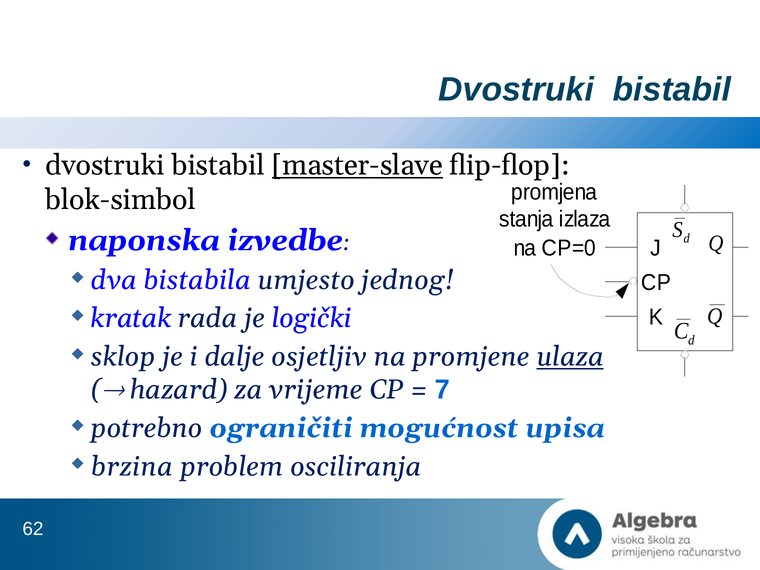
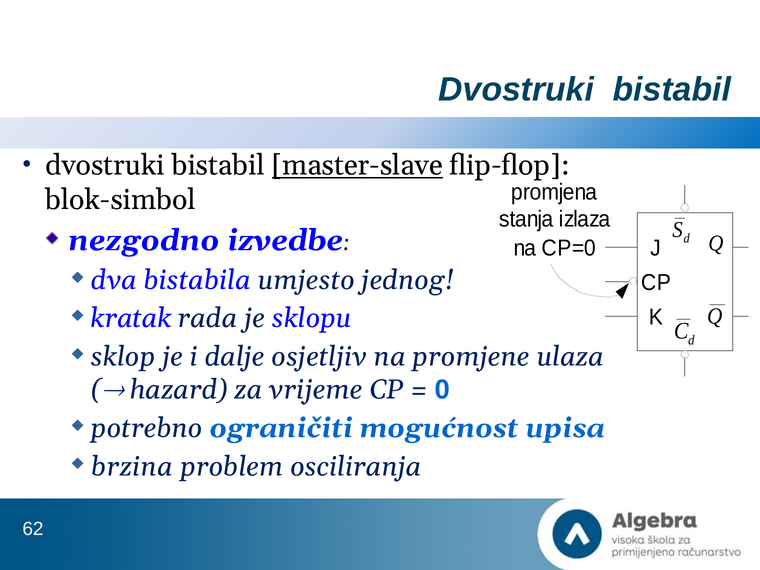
naponska: naponska -> nezgodno (144, 240)
logički: logički -> sklopu (312, 318)
ulaza underline: present -> none (570, 357)
7: 7 -> 0 (443, 390)
